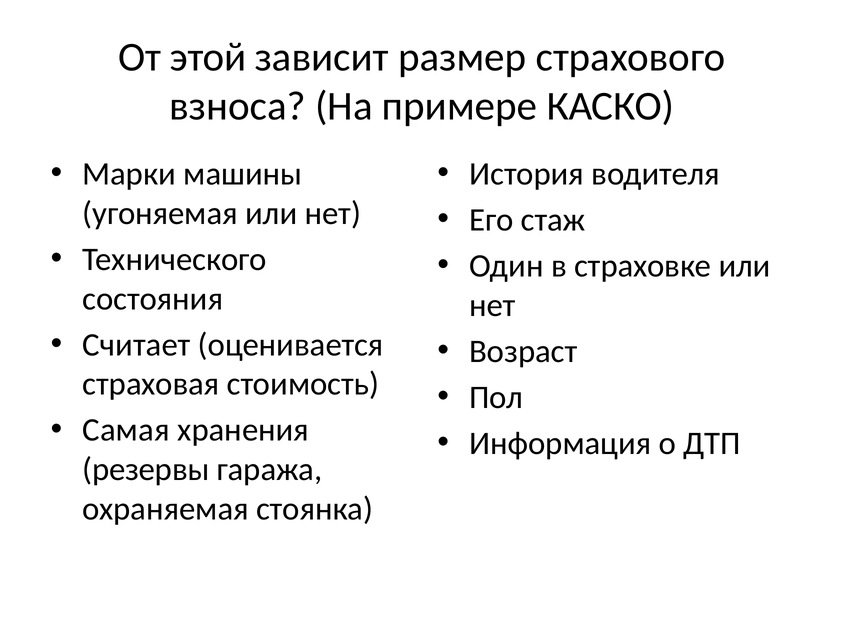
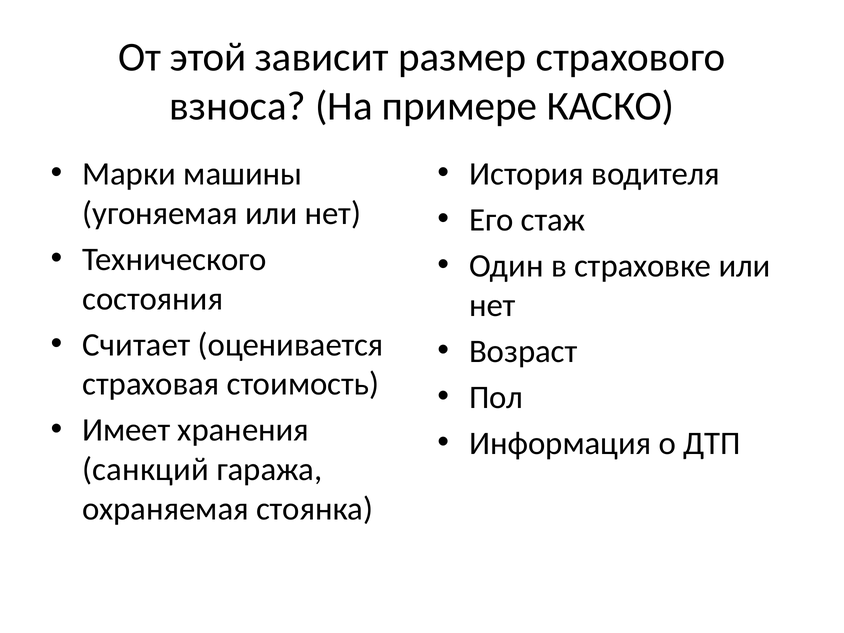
Самая: Самая -> Имеет (126, 430)
резервы: резервы -> санкций (146, 470)
